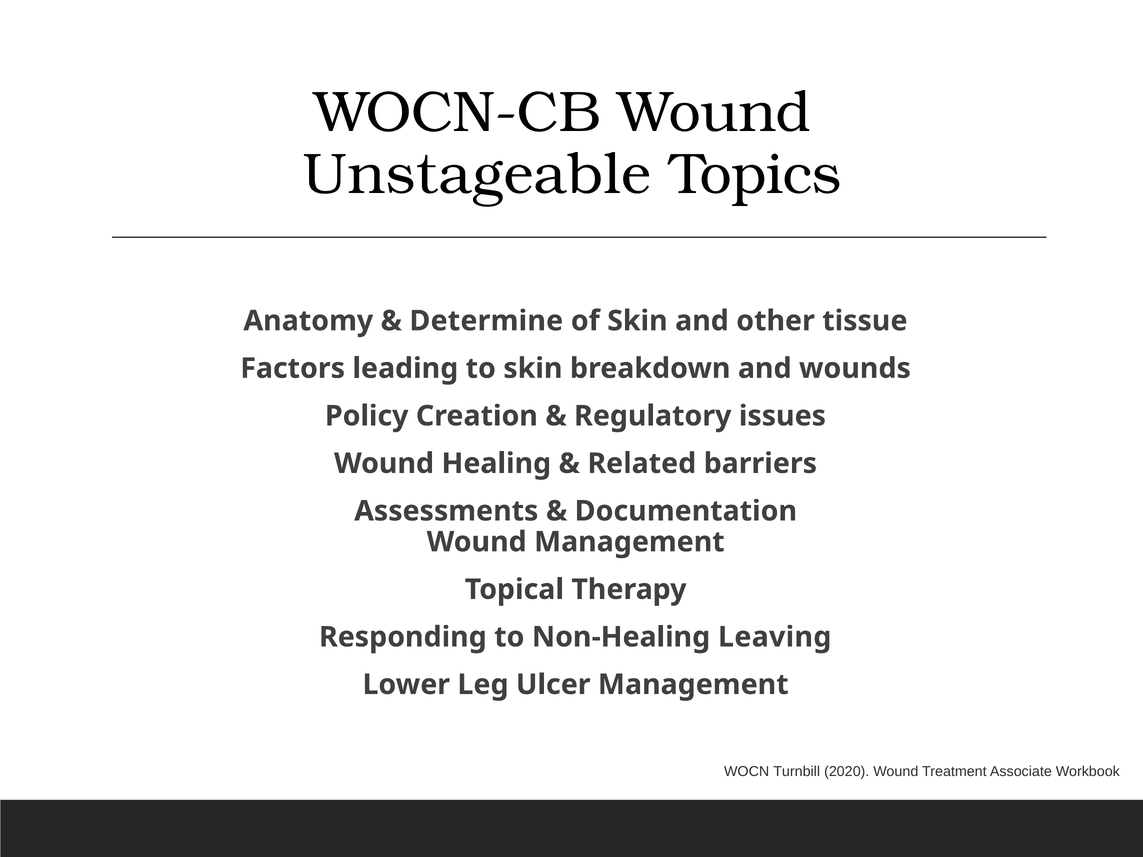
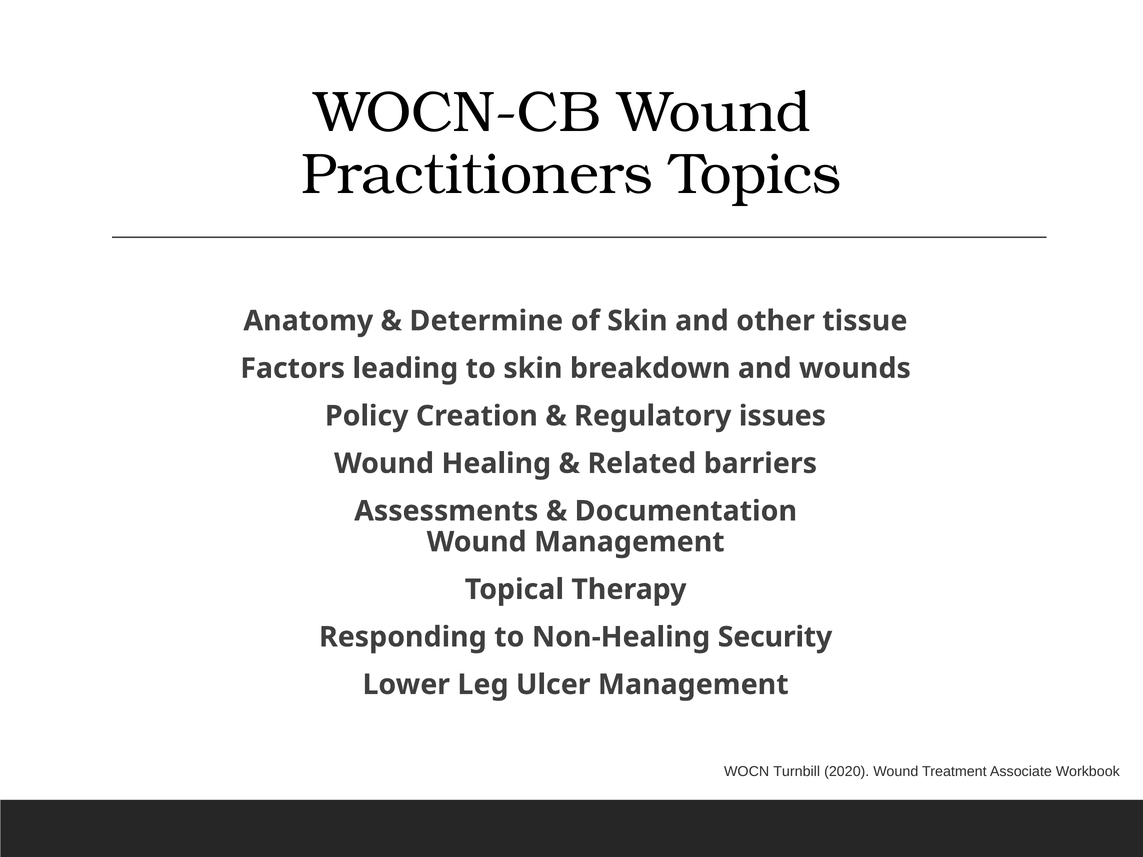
Unstageable: Unstageable -> Practitioners (477, 174)
Leaving: Leaving -> Security (775, 637)
